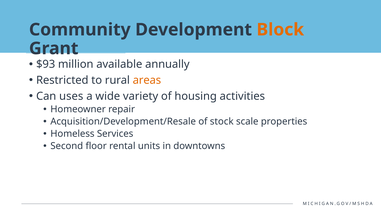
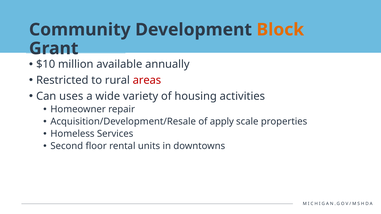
$93: $93 -> $10 (46, 64)
areas colour: orange -> red (147, 80)
stock: stock -> apply (222, 122)
